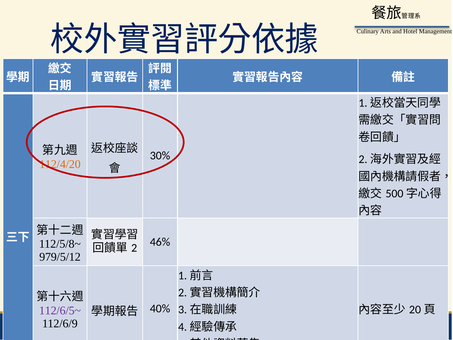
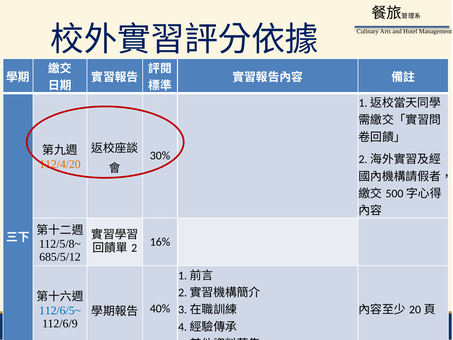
46%: 46% -> 16% (160, 242)
979/5/12: 979/5/12 -> 685/5/12 (60, 257)
112/6/5~ colour: purple -> blue (60, 310)
